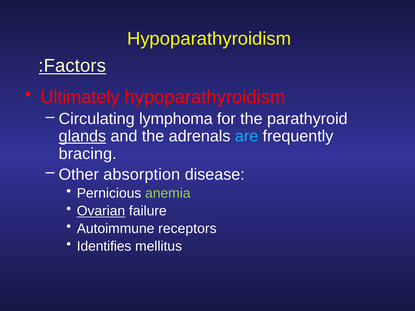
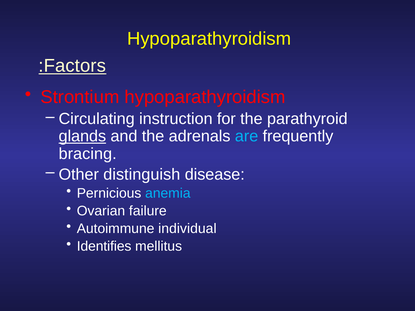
Ultimately: Ultimately -> Strontium (80, 97)
lymphoma: lymphoma -> instruction (176, 119)
absorption: absorption -> distinguish (142, 174)
anemia colour: light green -> light blue (168, 193)
Ovarian underline: present -> none (101, 211)
receptors: receptors -> individual (187, 229)
